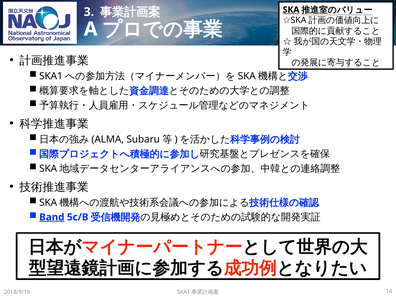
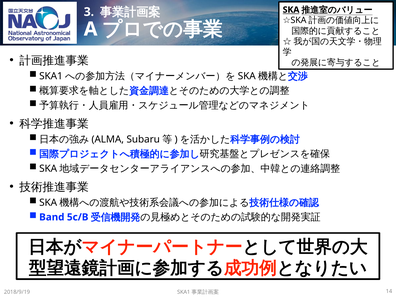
Band underline: present -> none (52, 217)
